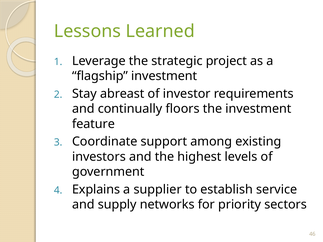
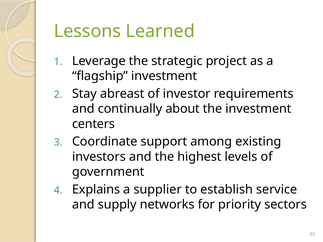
floors: floors -> about (183, 109)
feature: feature -> centers (94, 124)
